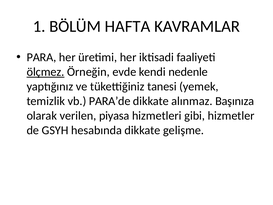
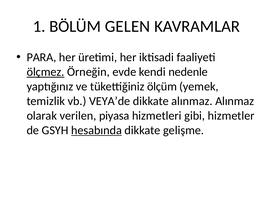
HAFTA: HAFTA -> GELEN (127, 26)
tanesi: tanesi -> ölçüm (162, 86)
PARA’de: PARA’de -> VEYA’de (110, 101)
alınmaz Başınıza: Başınıza -> Alınmaz (235, 101)
hesabında underline: none -> present (96, 130)
